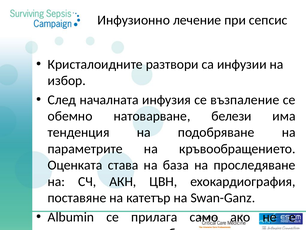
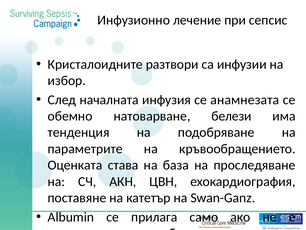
възпаление: възпаление -> анамнезата (245, 100)
